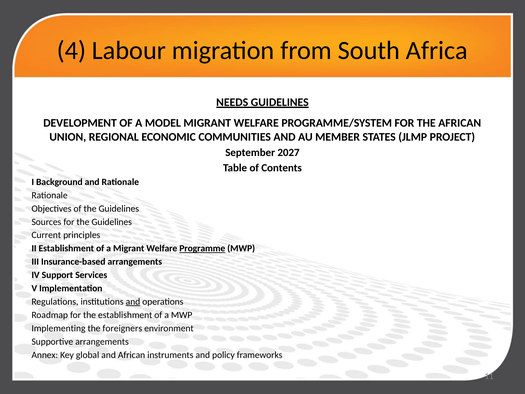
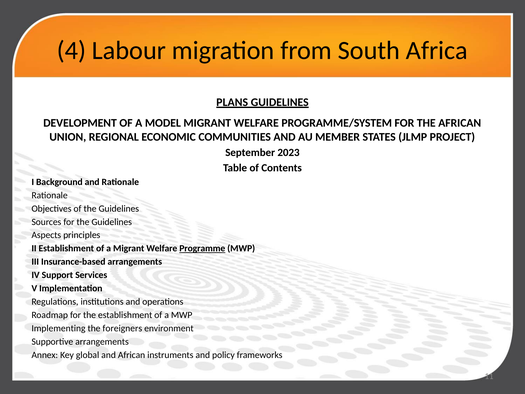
NEEDS: NEEDS -> PLANS (232, 102)
2027: 2027 -> 2023 (289, 153)
Current: Current -> Aspects (46, 235)
and underline: present -> none (133, 301)
